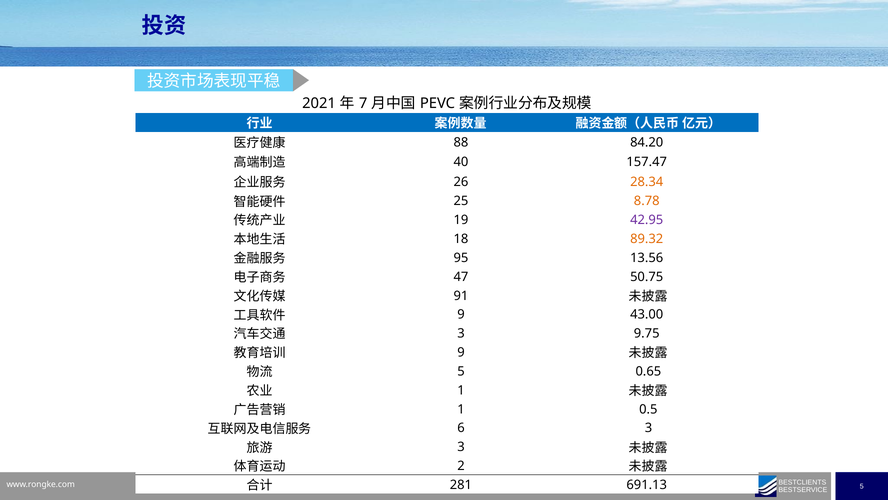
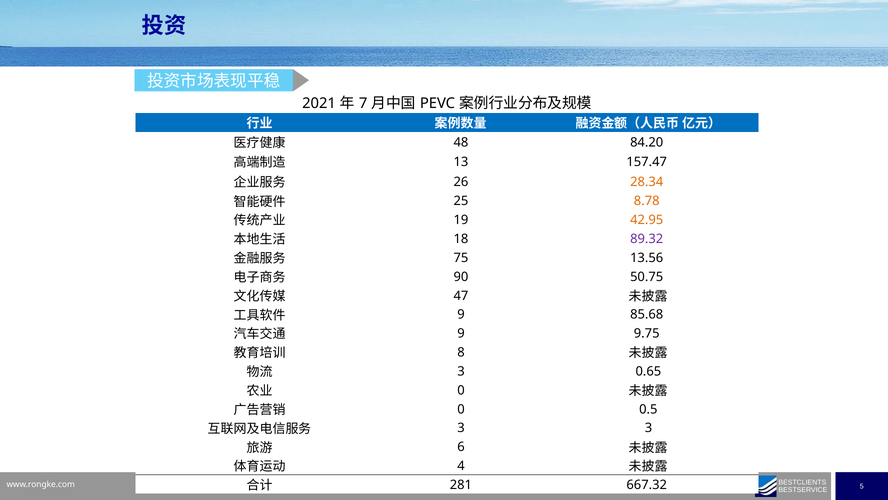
88: 88 -> 48 (461, 142)
40: 40 -> 13 (461, 162)
42.95 colour: purple -> orange (647, 220)
89.32 colour: orange -> purple (647, 239)
95: 95 -> 75 (461, 258)
47: 47 -> 90 (461, 277)
91: 91 -> 47 (461, 295)
43.00: 43.00 -> 85.68 (647, 314)
3: 3 -> 9 (461, 333)
9: 9 -> 8 (461, 352)
5: 5 -> 3 (461, 371)
1: 1 -> 0 (461, 390)
1: 1 -> 0 (461, 409)
6: 6 -> 3 (461, 428)
3: 3 -> 6 (461, 447)
2: 2 -> 4 (461, 466)
691.13: 691.13 -> 667.32 (647, 484)
